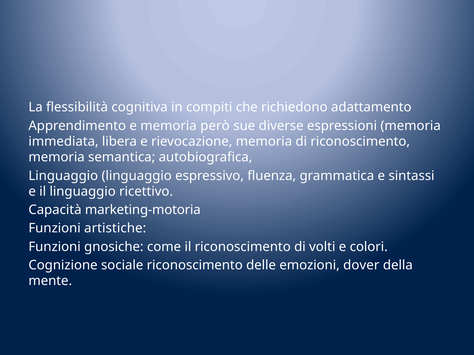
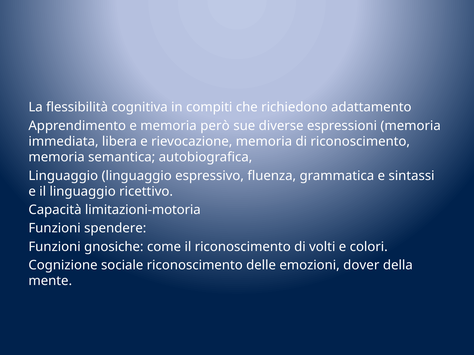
marketing-motoria: marketing-motoria -> limitazioni-motoria (143, 210)
artistiche: artistiche -> spendere (115, 229)
